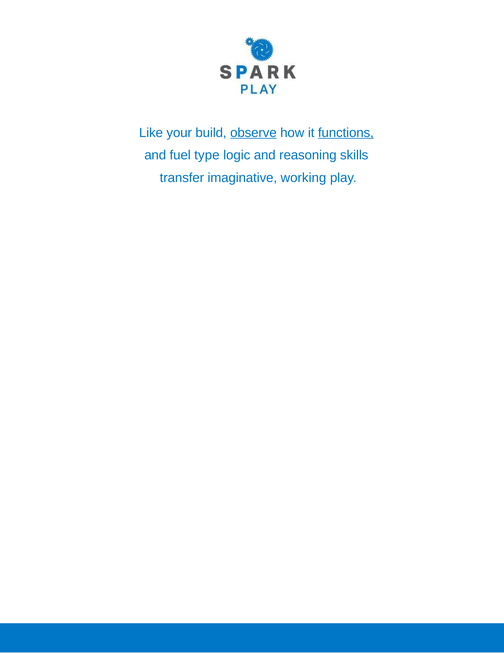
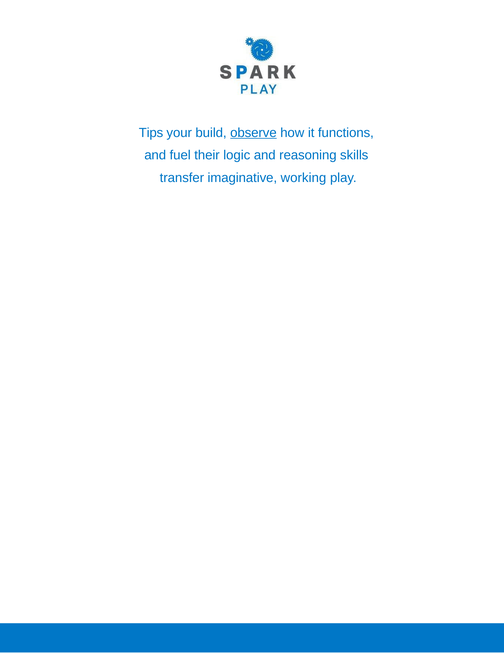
Like: Like -> Tips (151, 132)
functions underline: present -> none (346, 132)
type: type -> their (207, 155)
